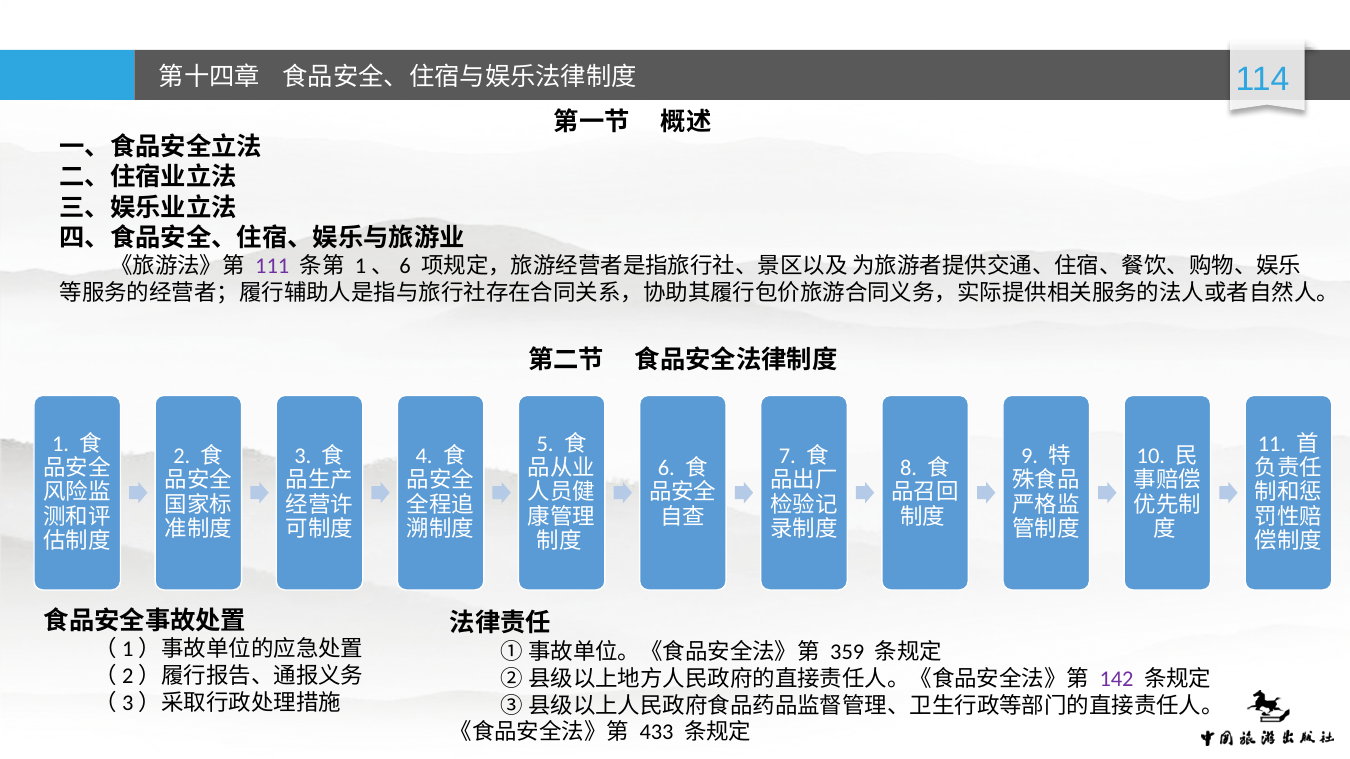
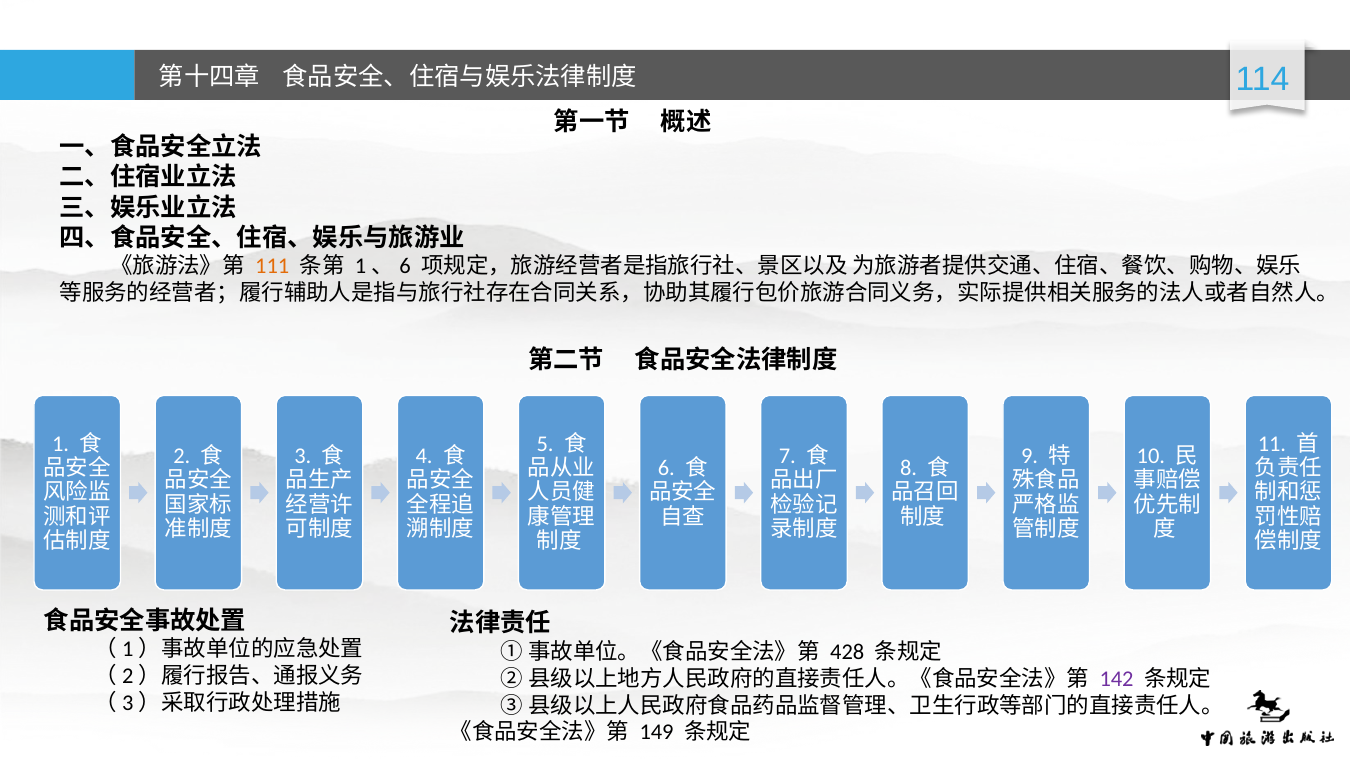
111 colour: purple -> orange (272, 267)
359: 359 -> 428 (847, 652)
433: 433 -> 149 (657, 733)
